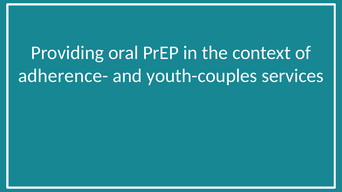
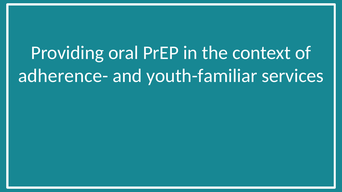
youth-couples: youth-couples -> youth-familiar (202, 76)
